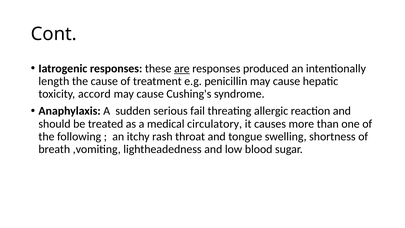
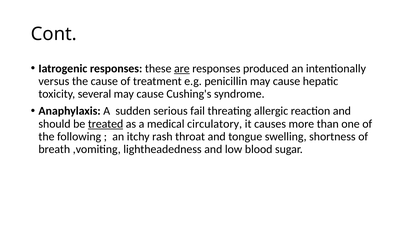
length: length -> versus (54, 81)
accord: accord -> several (95, 94)
treated underline: none -> present (106, 124)
